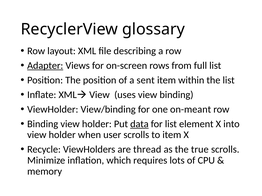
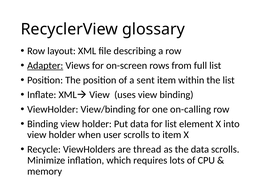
on-meant: on-meant -> on-calling (191, 110)
data underline: present -> none (139, 124)
the true: true -> data (200, 150)
